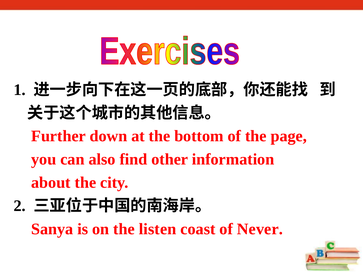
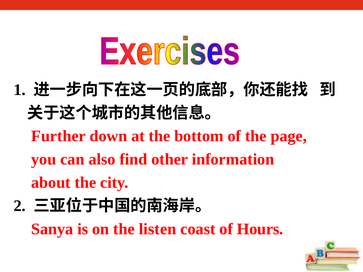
Never: Never -> Hours (260, 229)
